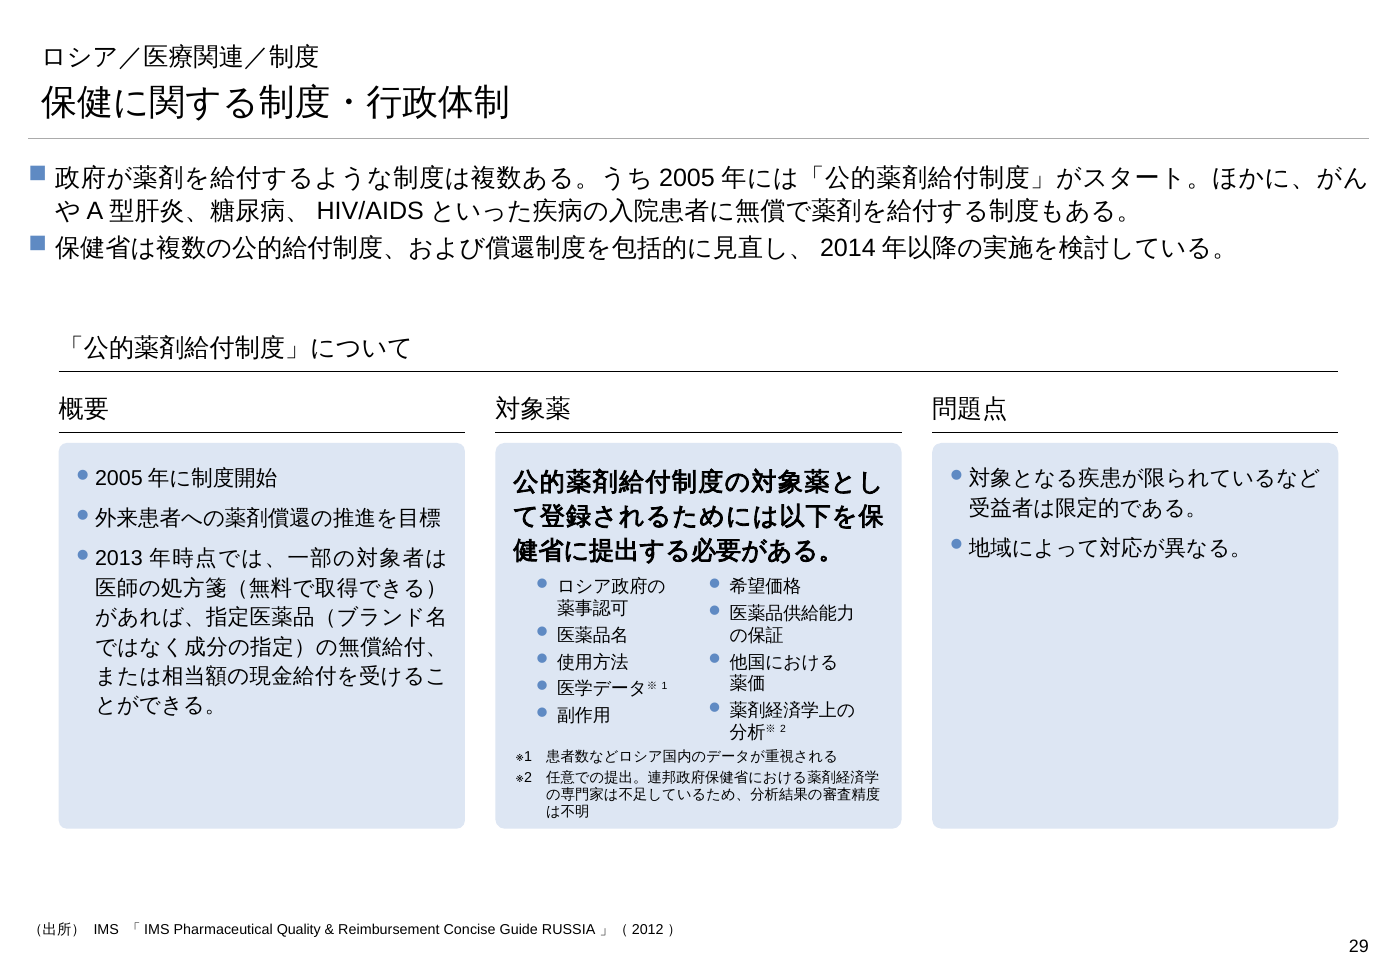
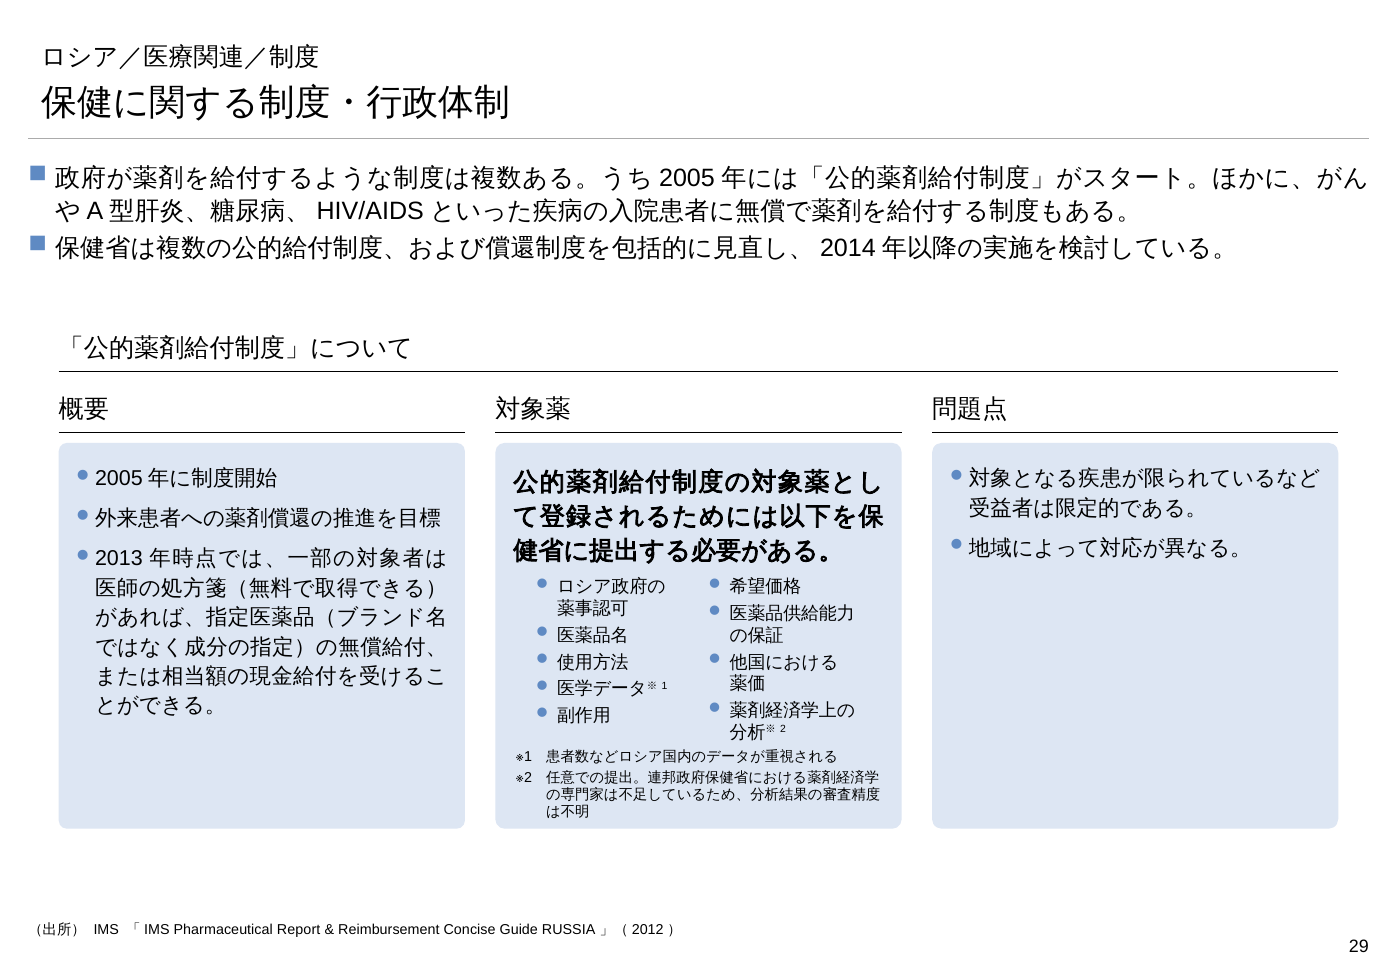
Quality: Quality -> Report (299, 930)
